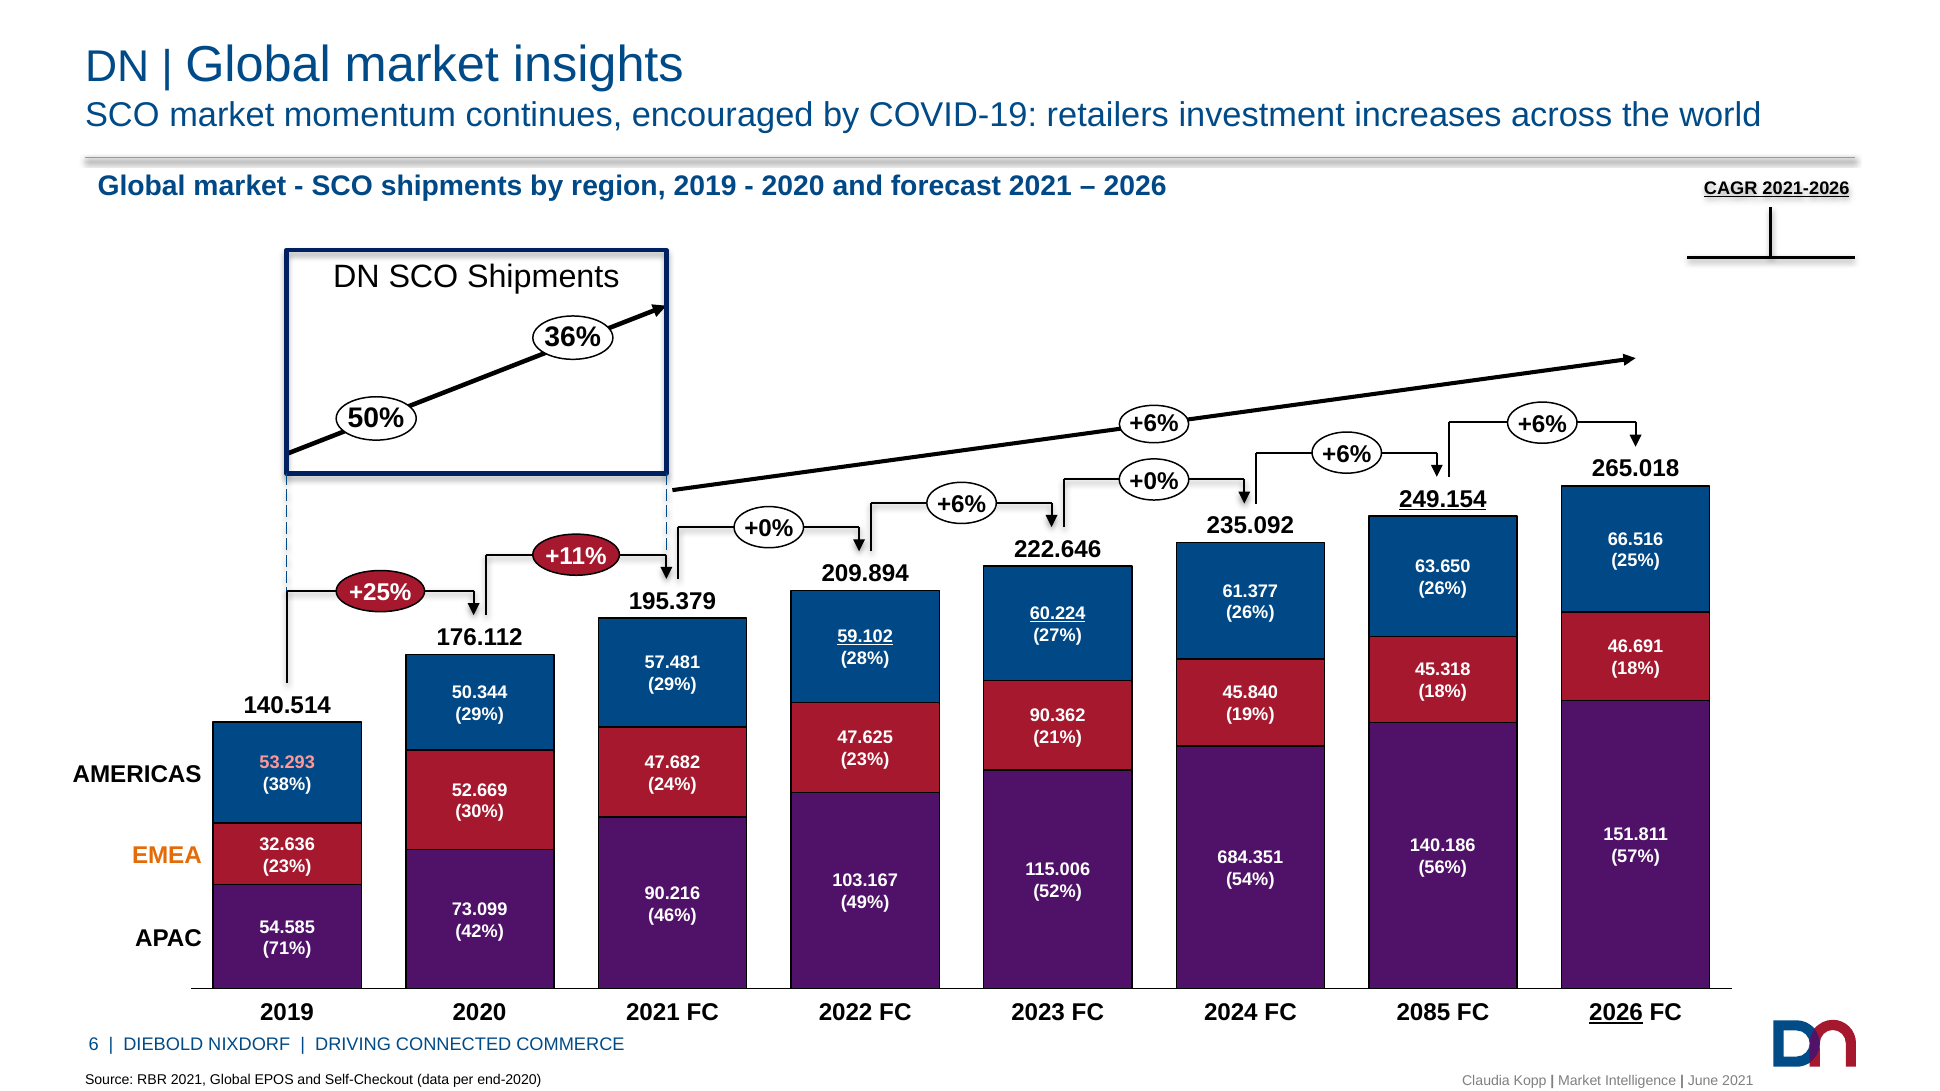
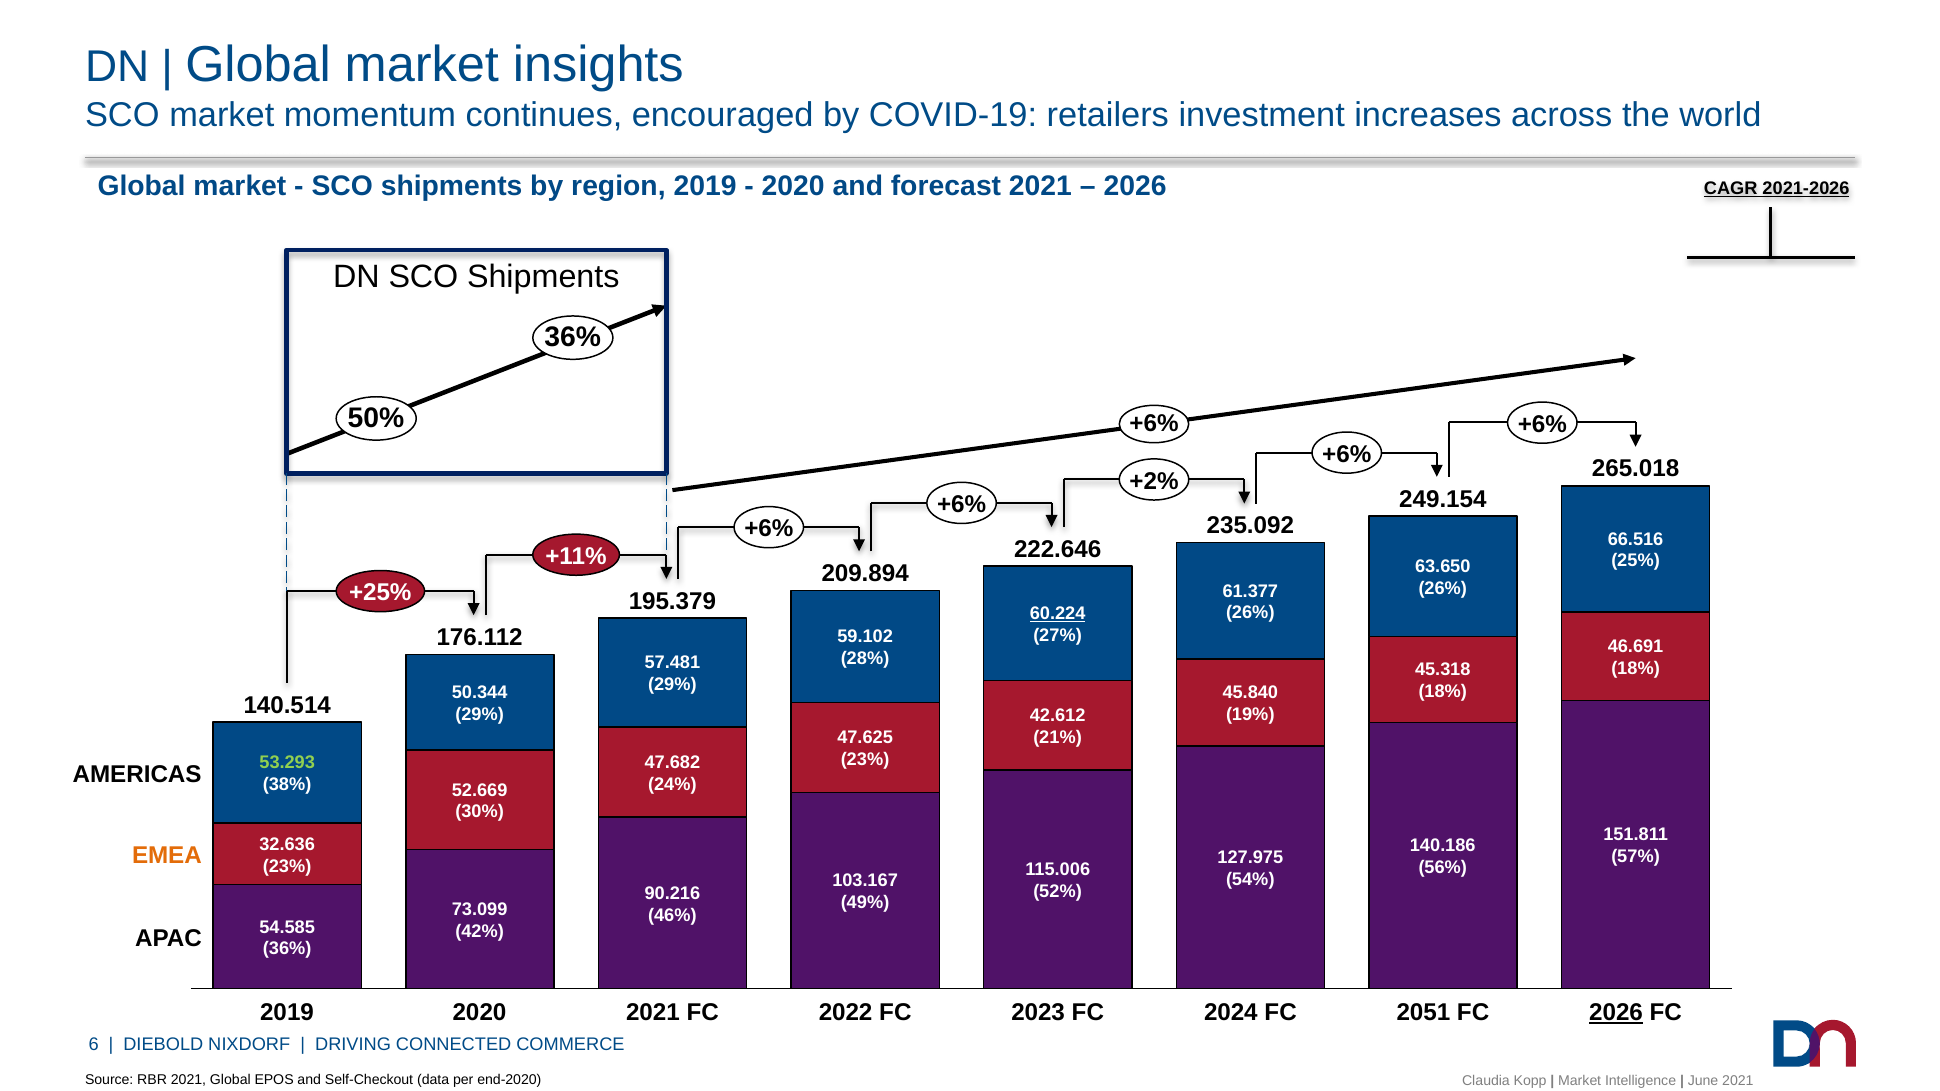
+0%: +0% -> +2% (1154, 481)
249.154 underline: present -> none (1443, 499)
+0%: +0% -> +6% (769, 529)
59.102 underline: present -> none (865, 637)
90.362: 90.362 -> 42.612 (1058, 716)
53.293 colour: pink -> light green (287, 763)
684.351: 684.351 -> 127.975 (1250, 858)
71%: 71% -> 36% (287, 949)
2085: 2085 -> 2051 (1423, 1013)
